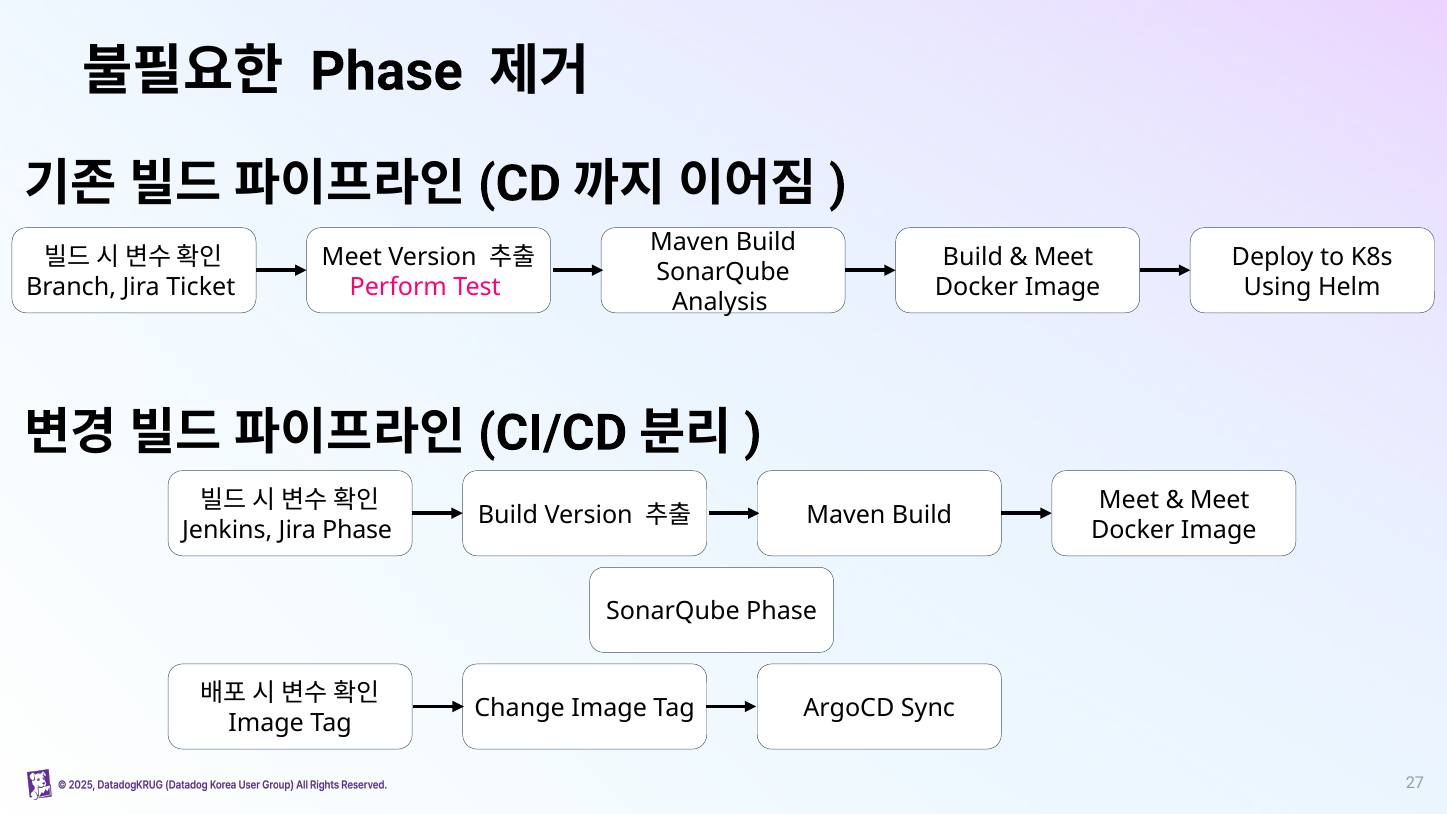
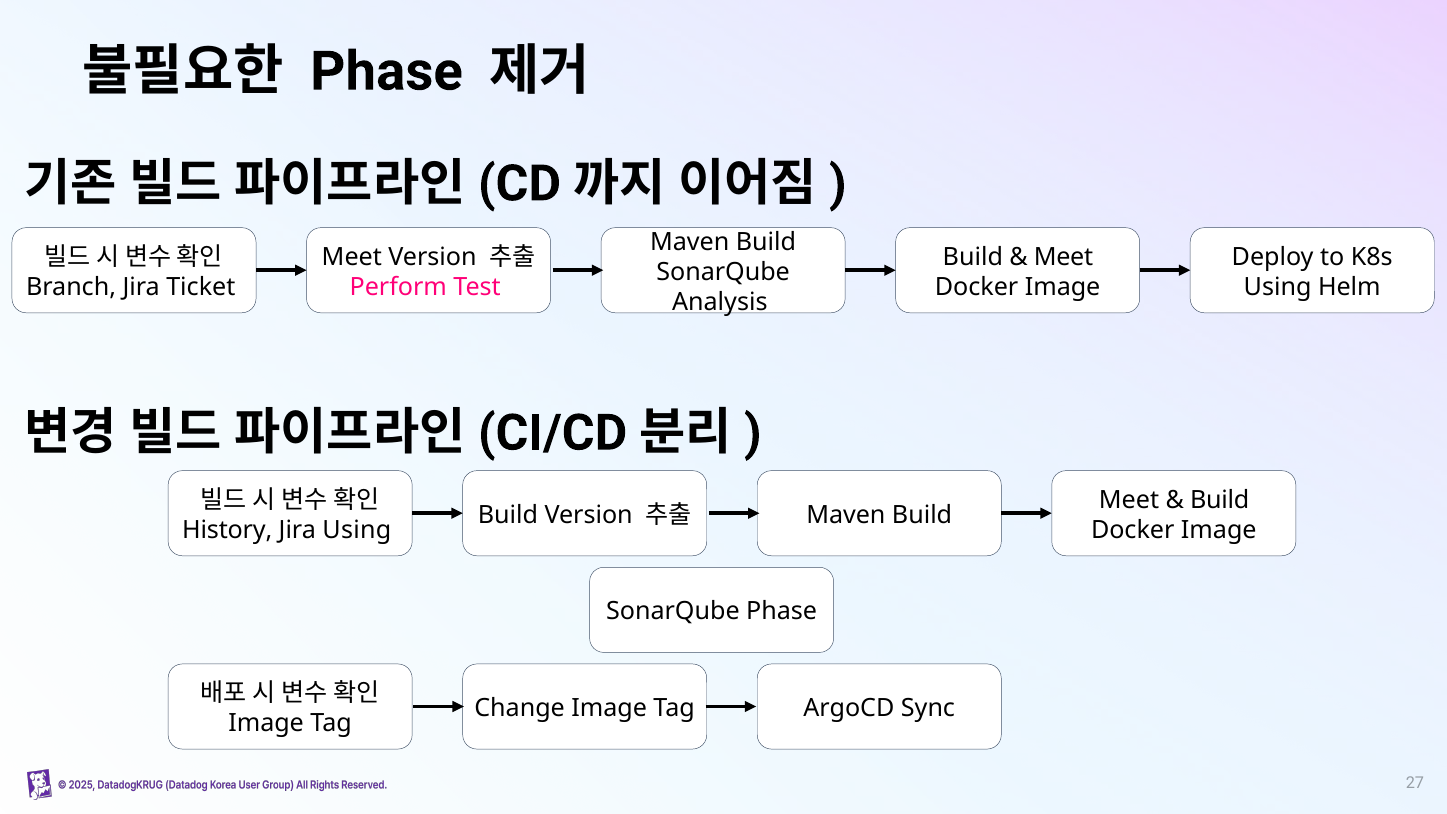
Meet: Meet -> Build (1220, 500)
Jenkins: Jenkins -> History (227, 530)
Jira Phase: Phase -> Using (357, 530)
